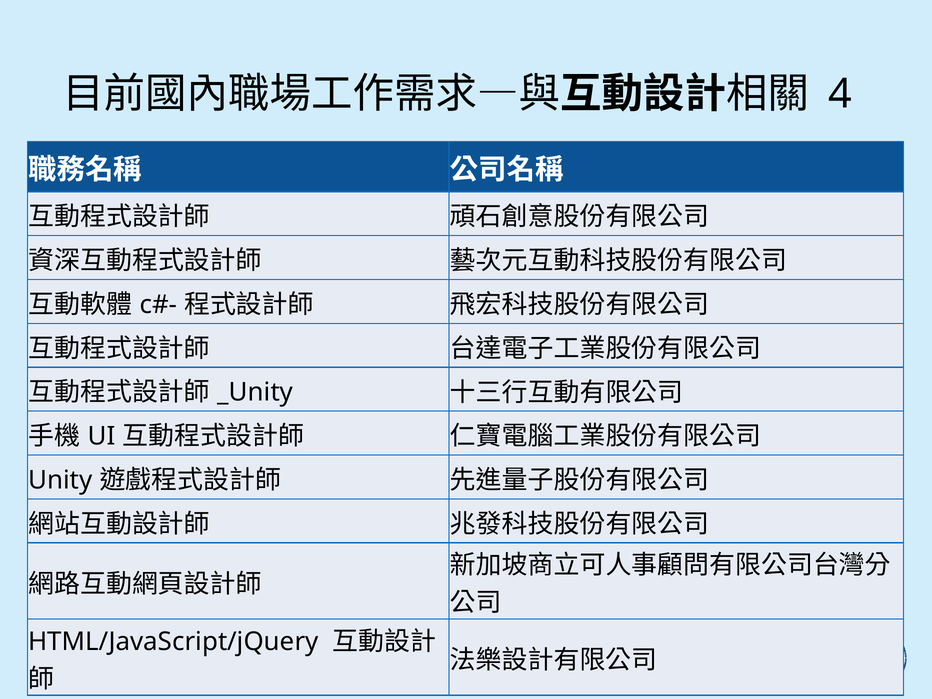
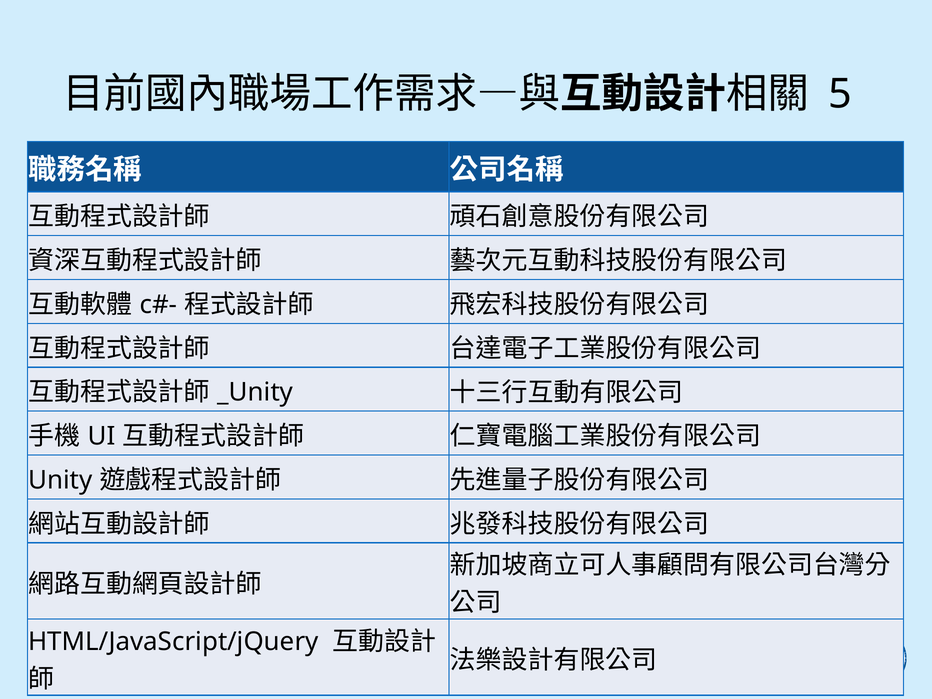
4: 4 -> 5 (840, 94)
